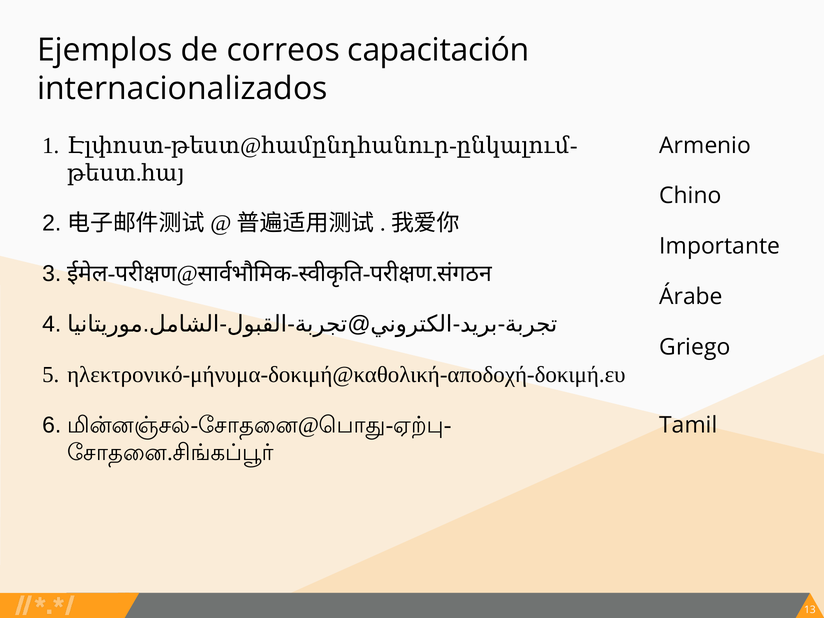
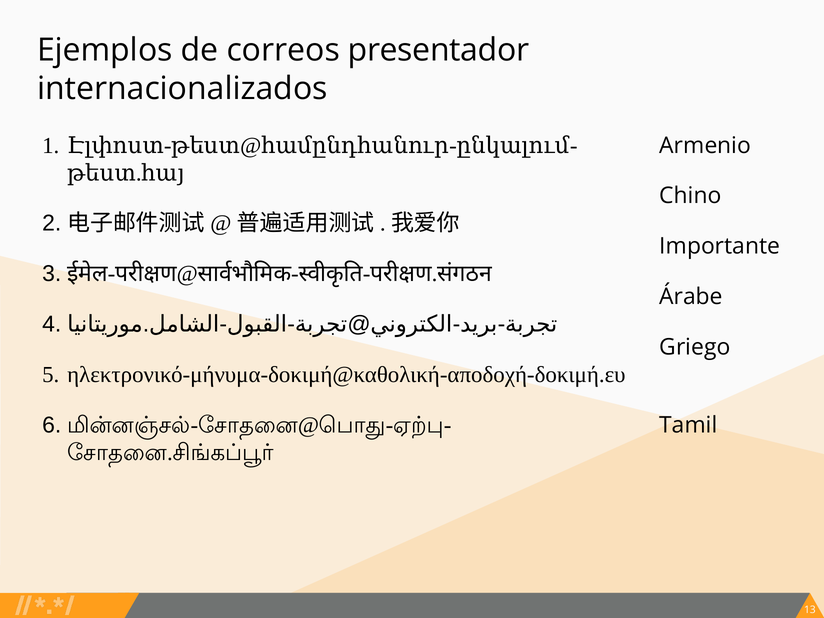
capacitación: capacitación -> presentador (438, 50)
